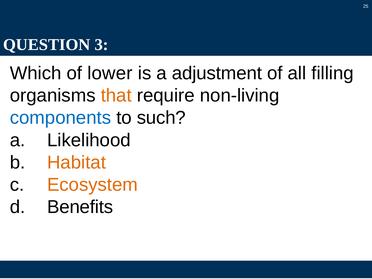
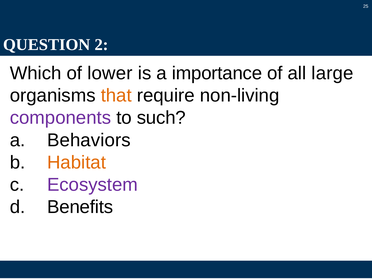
3: 3 -> 2 (101, 45)
adjustment: adjustment -> importance (217, 73)
filling: filling -> large (332, 73)
components colour: blue -> purple (60, 118)
Likelihood: Likelihood -> Behaviors (89, 140)
Ecosystem colour: orange -> purple (93, 185)
